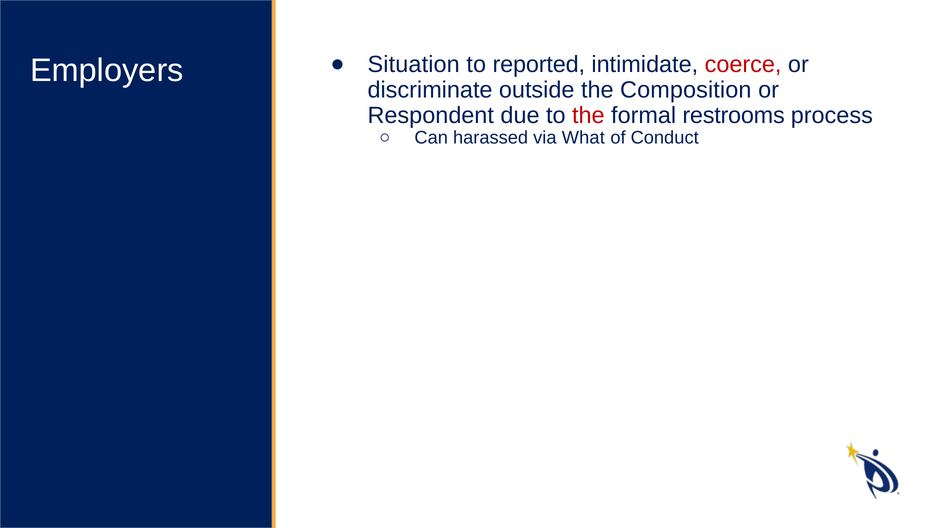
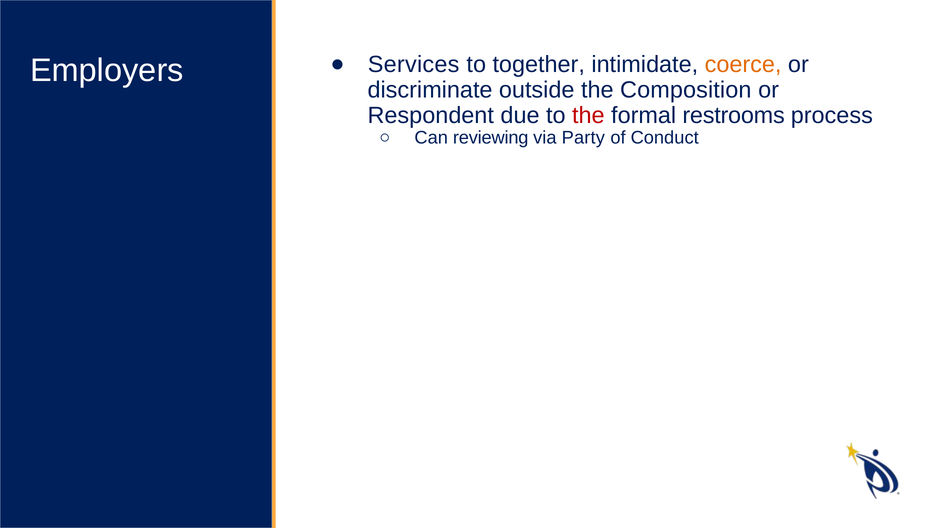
Situation: Situation -> Services (414, 65)
reported: reported -> together (539, 65)
coerce colour: red -> orange (743, 65)
harassed: harassed -> reviewing (491, 138)
What: What -> Party (583, 138)
